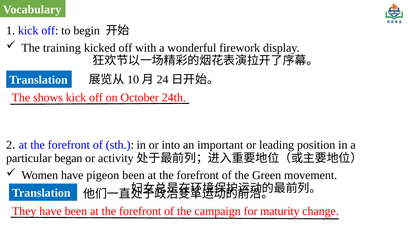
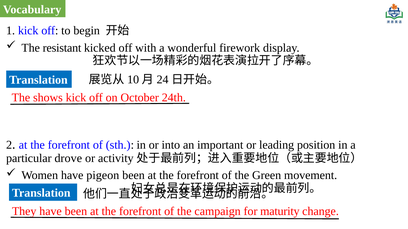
training: training -> resistant (62, 48)
began: began -> drove (68, 159)
